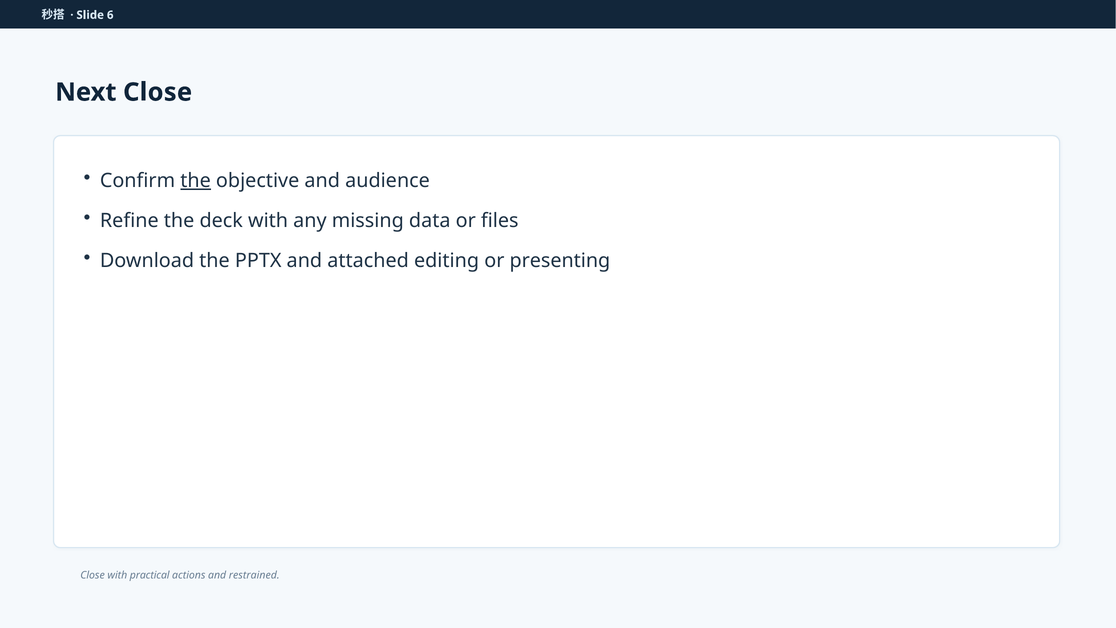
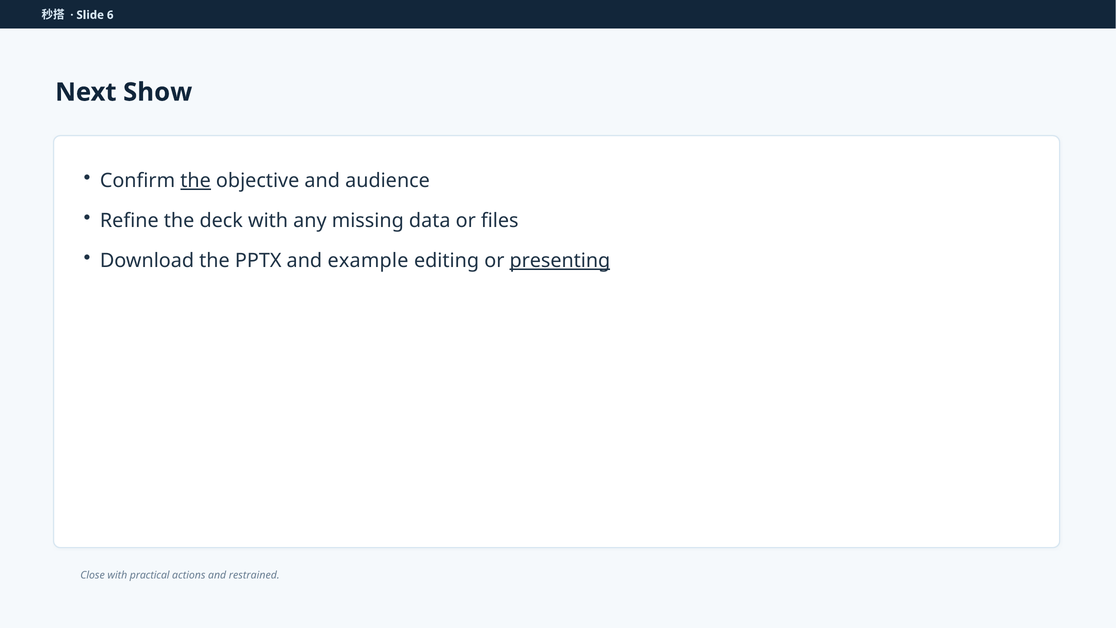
Next Close: Close -> Show (158, 92)
attached: attached -> example (368, 261)
presenting underline: none -> present (560, 261)
